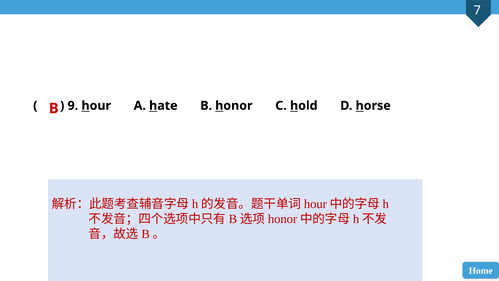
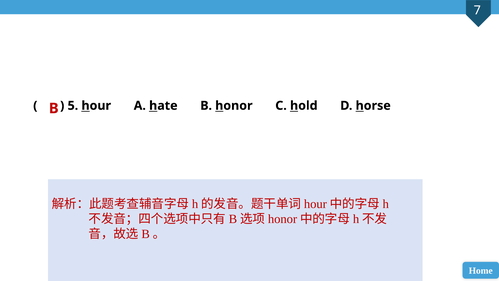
9: 9 -> 5 (73, 106)
